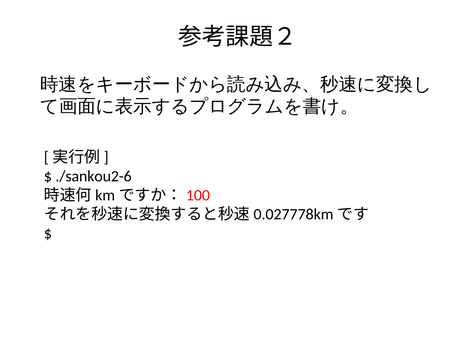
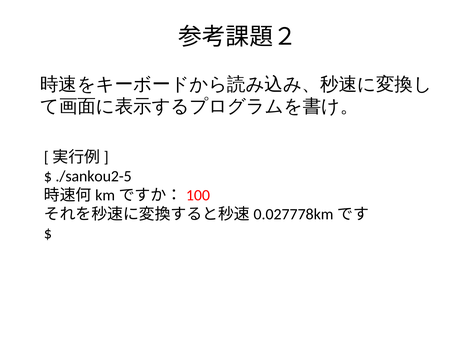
./sankou2-6: ./sankou2-6 -> ./sankou2-5 (94, 176)
